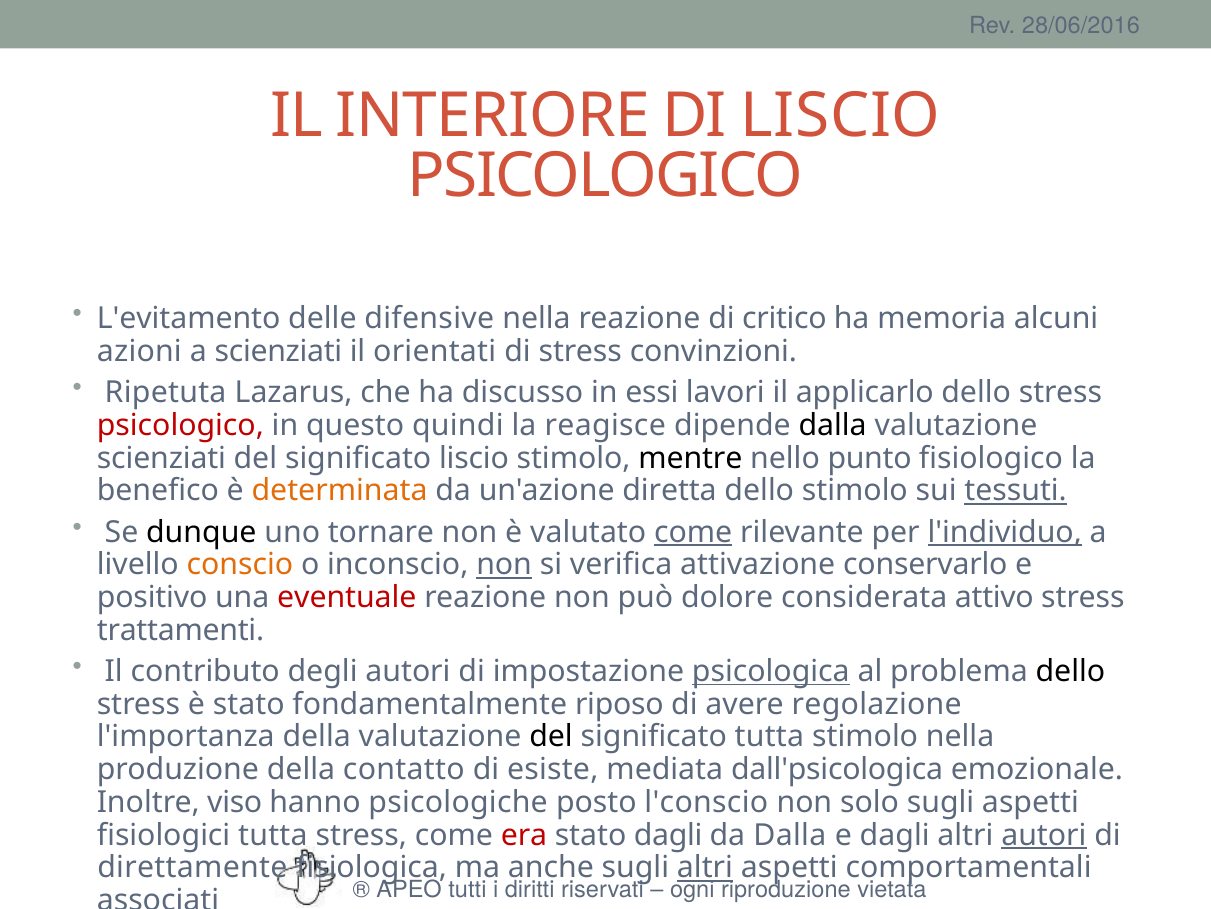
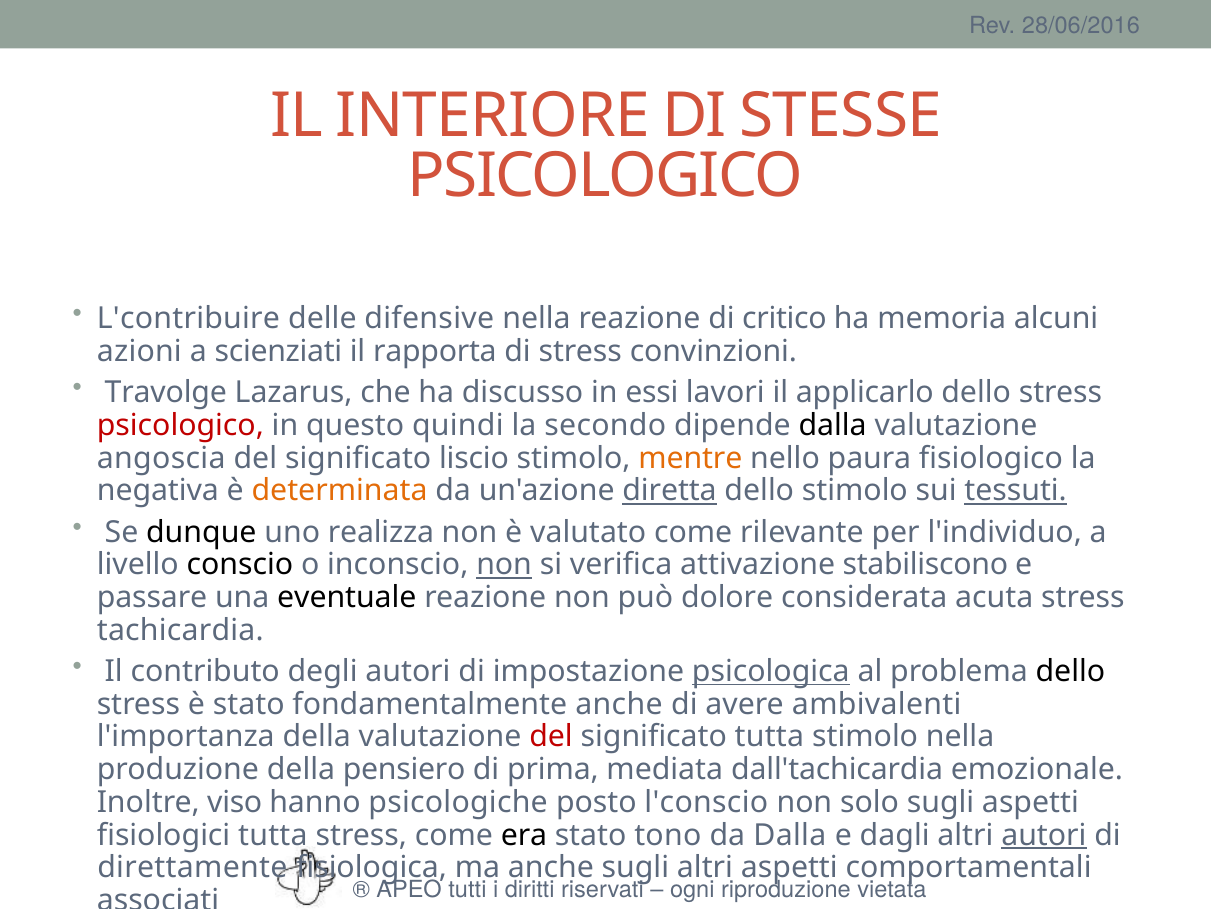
DI LISCIO: LISCIO -> STESSE (841, 116)
L'evitamento: L'evitamento -> L'contribuire (188, 318)
orientati: orientati -> rapporta (435, 351)
Ripetuta: Ripetuta -> Travolge (166, 392)
reagisce: reagisce -> secondo (605, 425)
scienziati: scienziati -> angoscia (161, 458)
mentre colour: black -> orange (690, 458)
punto: punto -> paura (869, 458)
benefico: benefico -> negativa (158, 490)
diretta underline: none -> present (670, 490)
tornare: tornare -> realizza (381, 532)
come underline: present -> none (693, 532)
l'individuo underline: present -> none (1005, 532)
conscio colour: orange -> black (240, 564)
conservarlo: conservarlo -> stabiliscono (925, 564)
positivo: positivo -> passare (152, 597)
eventuale colour: red -> black (347, 597)
attivo: attivo -> acuta (994, 597)
trattamenti: trattamenti -> tachicardia (180, 630)
fondamentalmente riposo: riposo -> anche (619, 704)
regolazione: regolazione -> ambivalenti (877, 704)
del colour: black -> red (551, 736)
contatto: contatto -> pensiero (404, 769)
esiste: esiste -> prima (553, 769)
dall'psicologica: dall'psicologica -> dall'tachicardia (837, 769)
era colour: red -> black (524, 834)
stato dagli: dagli -> tono (668, 834)
altri underline: present -> none (705, 867)
